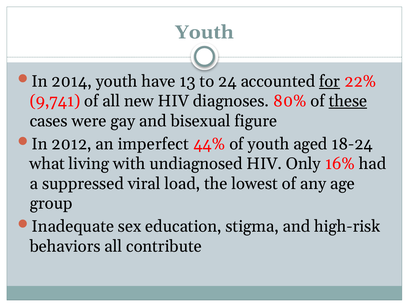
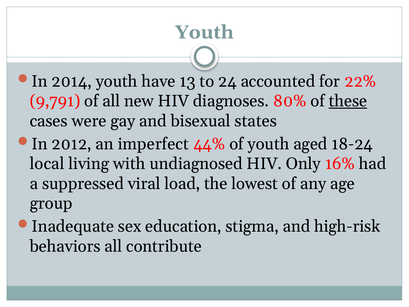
for underline: present -> none (330, 81)
9,741: 9,741 -> 9,791 (55, 101)
figure: figure -> states (256, 121)
what: what -> local (47, 164)
